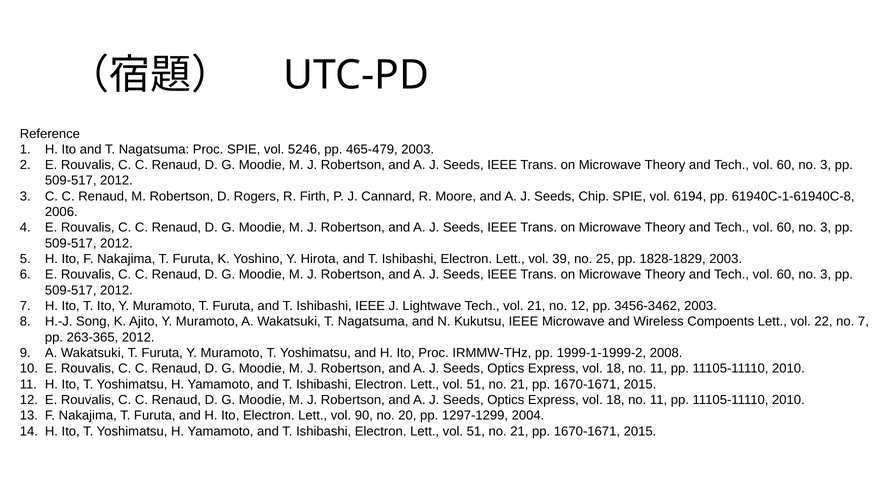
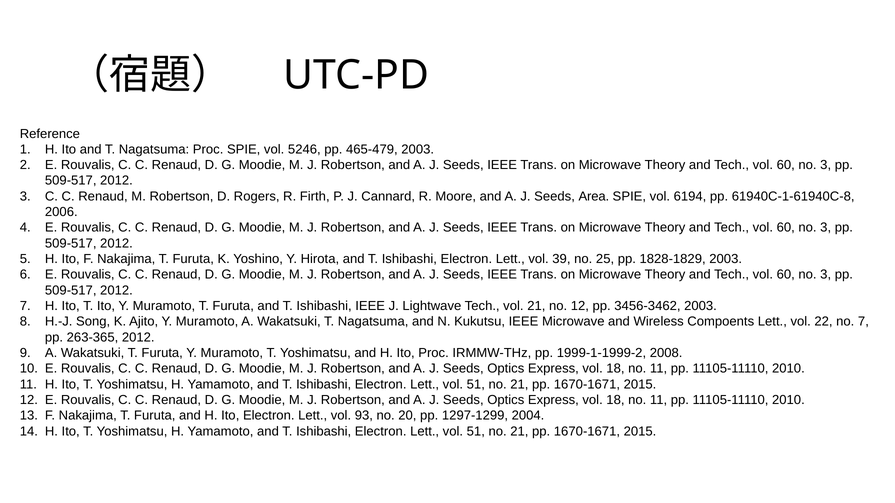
Chip: Chip -> Area (594, 197)
90: 90 -> 93 (364, 416)
